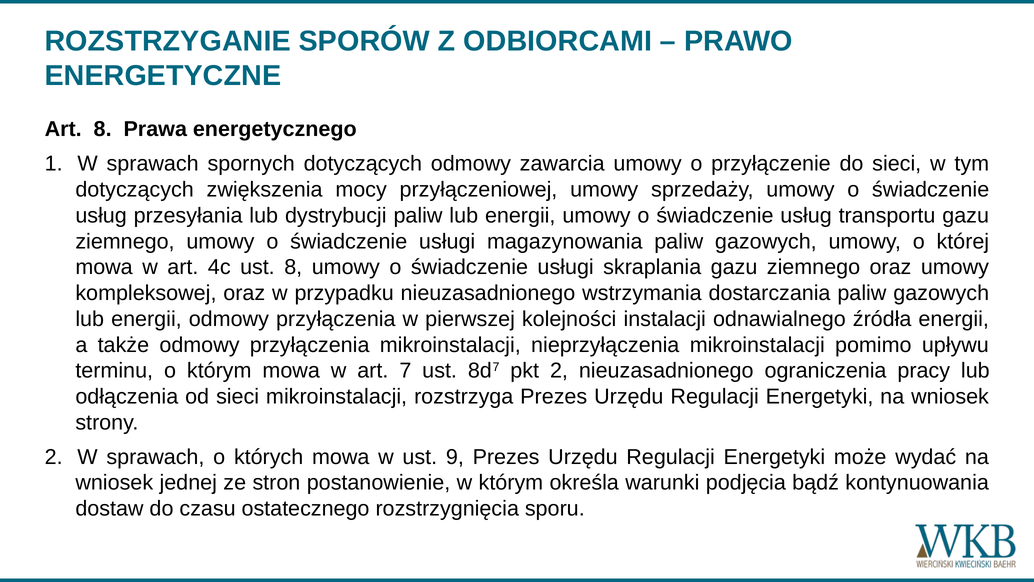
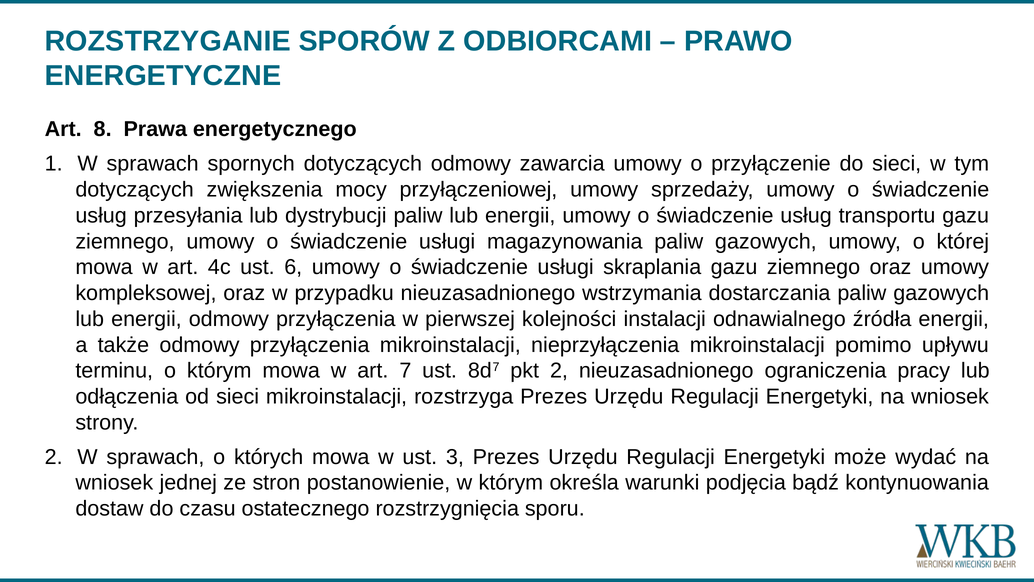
ust 8: 8 -> 6 (293, 267)
9: 9 -> 3 (455, 457)
